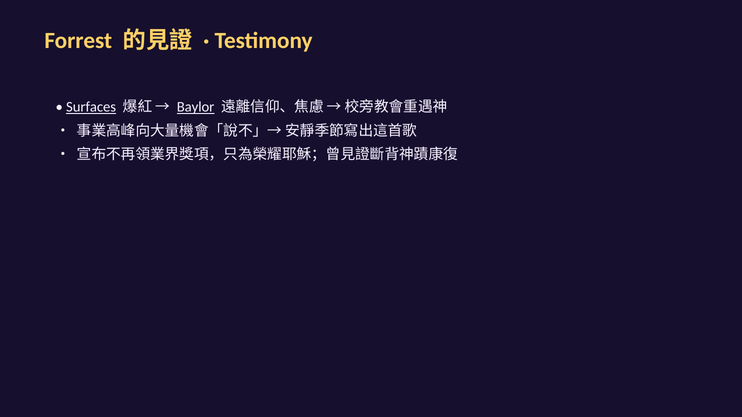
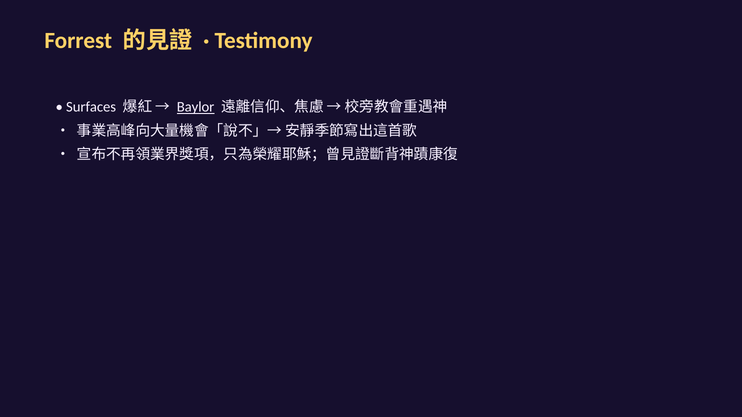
Surfaces underline: present -> none (91, 107)
